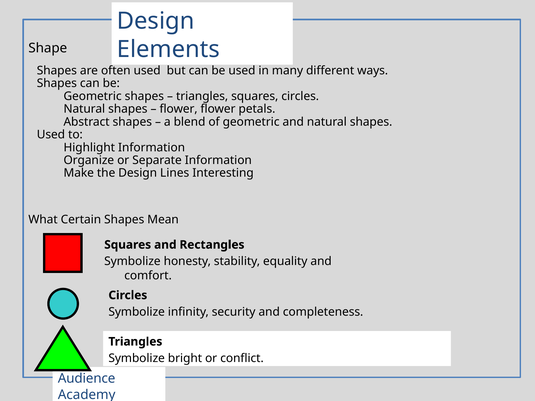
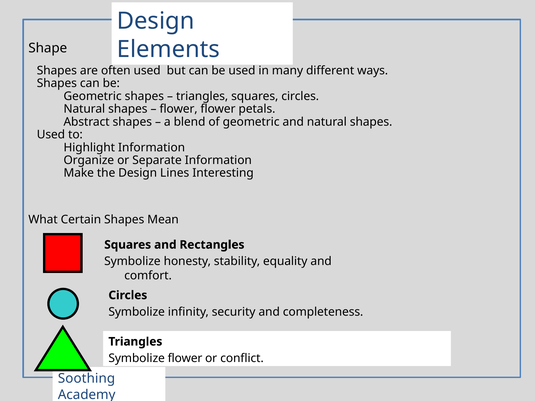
Symbolize bright: bright -> flower (185, 358)
Audience: Audience -> Soothing (87, 379)
